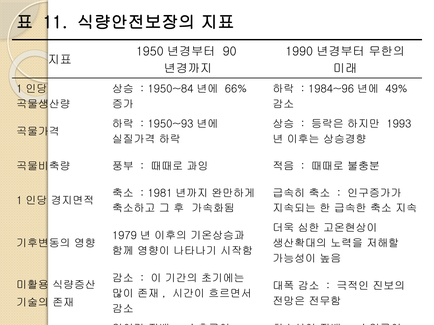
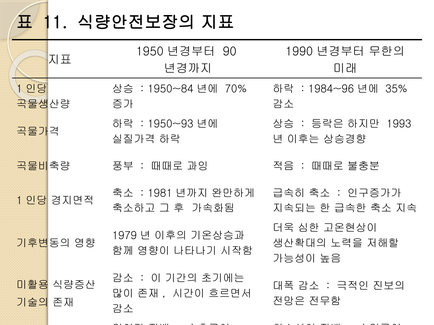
66%: 66% -> 70% (236, 89)
49%: 49% -> 35% (396, 89)
